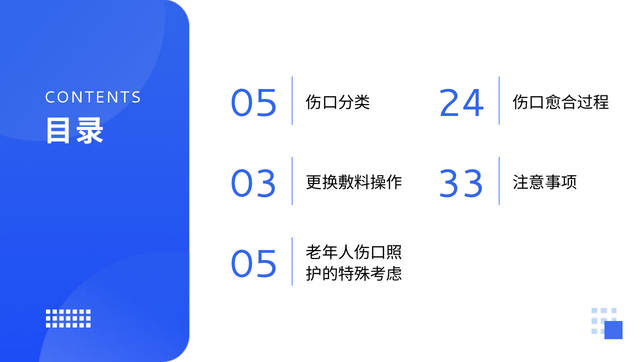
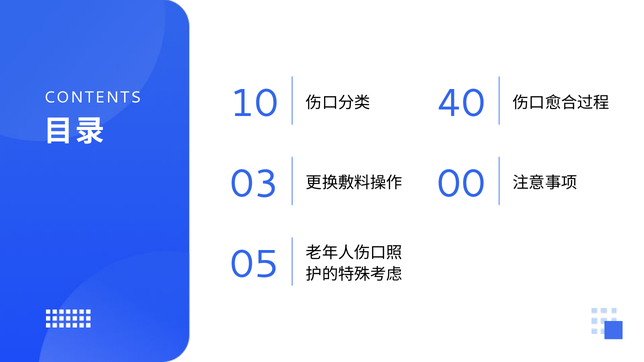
CONTENTS 05: 05 -> 10 (254, 104)
24: 24 -> 40 (461, 104)
33: 33 -> 00 (461, 184)
